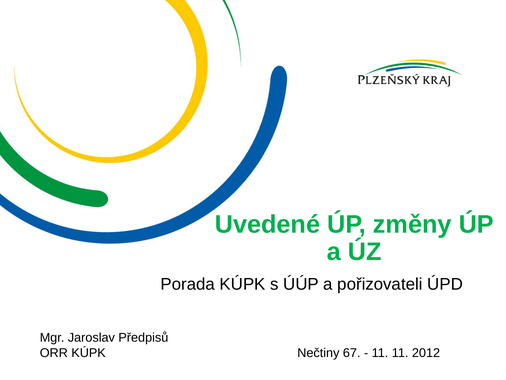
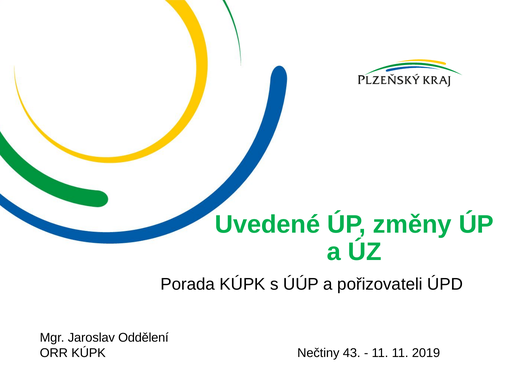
Předpisů: Předpisů -> Oddělení (143, 337)
67: 67 -> 43 (352, 352)
2012: 2012 -> 2019 (426, 352)
